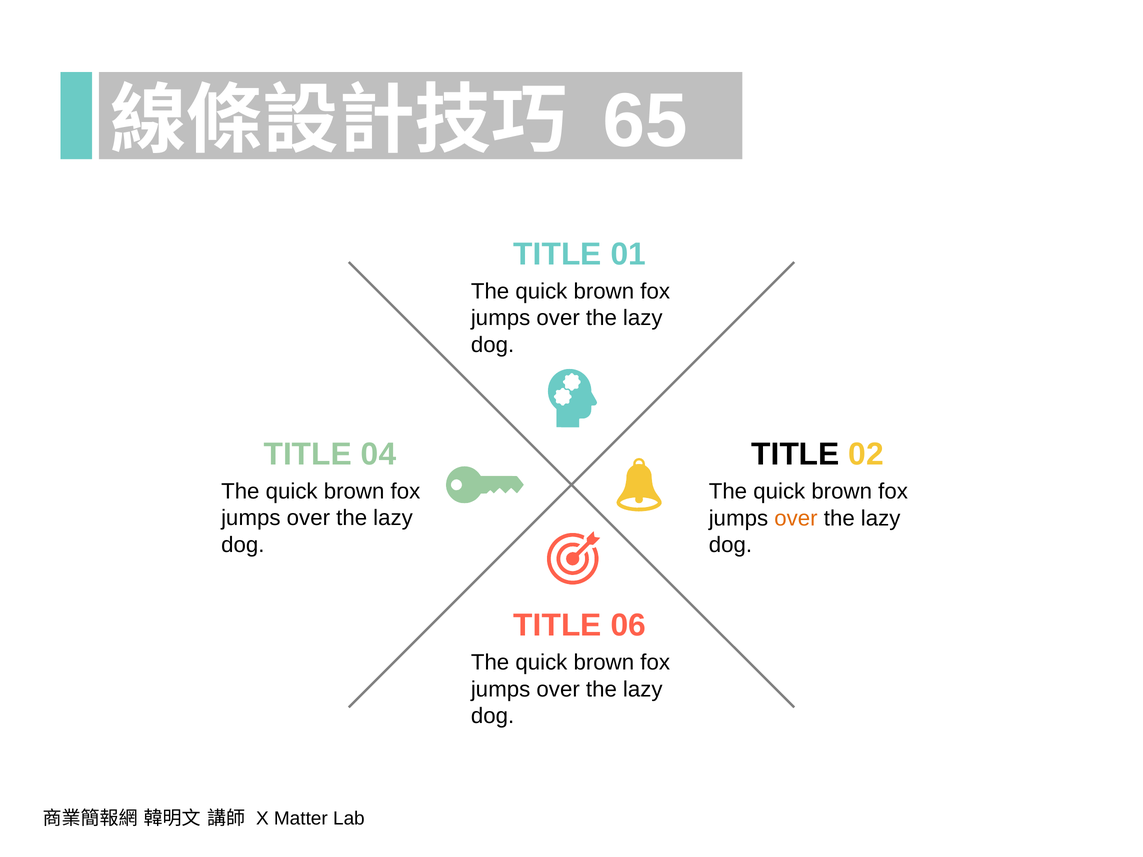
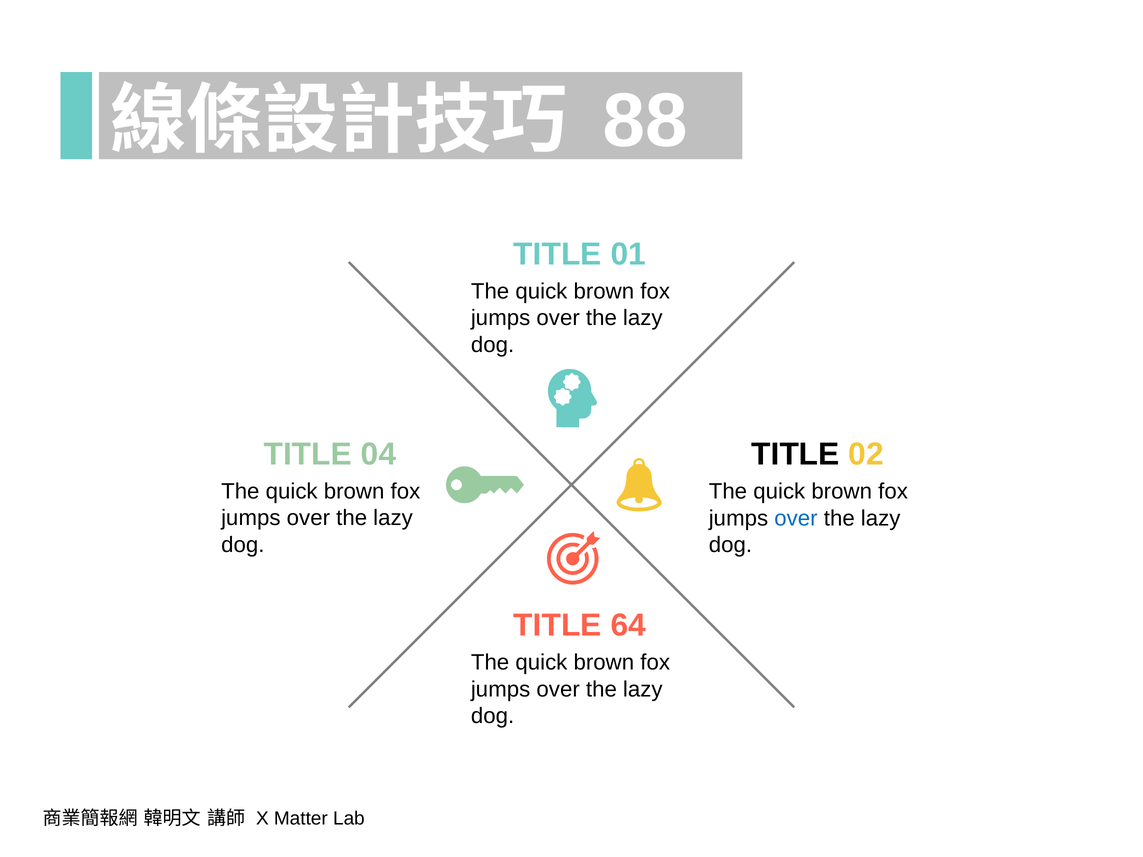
65: 65 -> 88 (645, 121)
over colour: orange -> blue (796, 518)
06: 06 -> 64 (628, 626)
